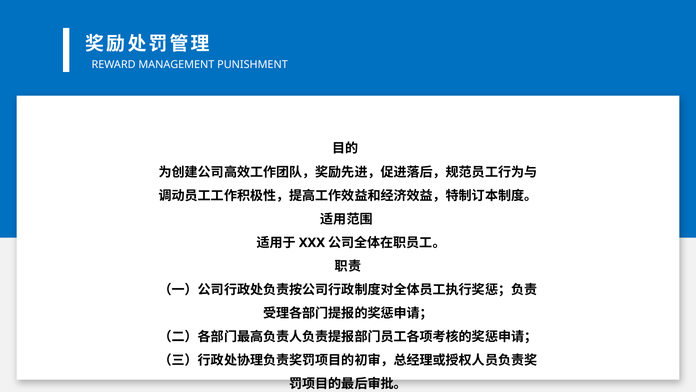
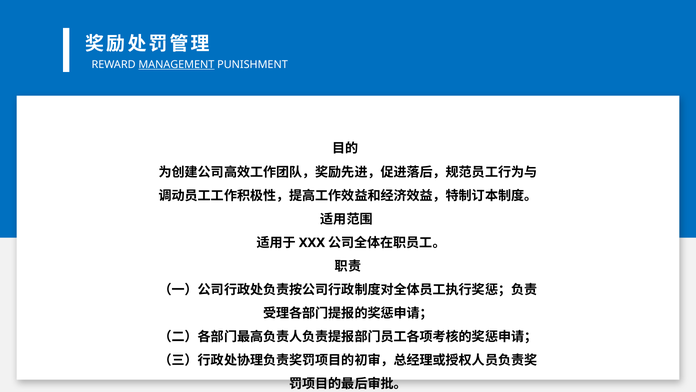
MANAGEMENT underline: none -> present (176, 65)
